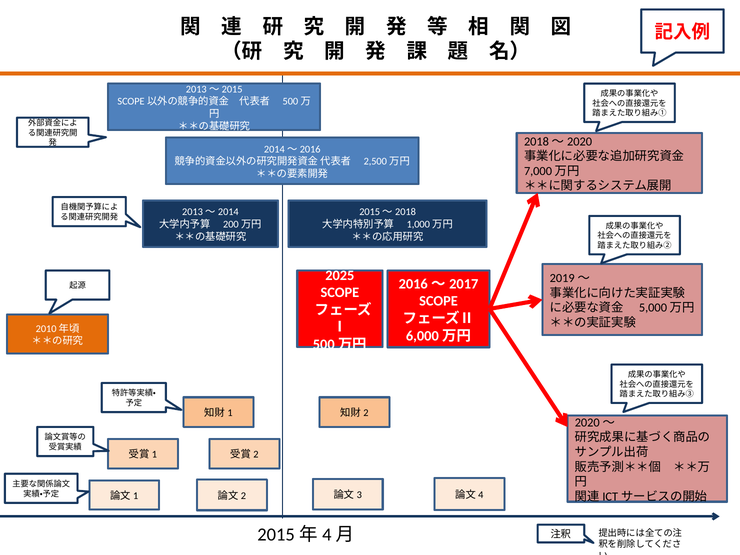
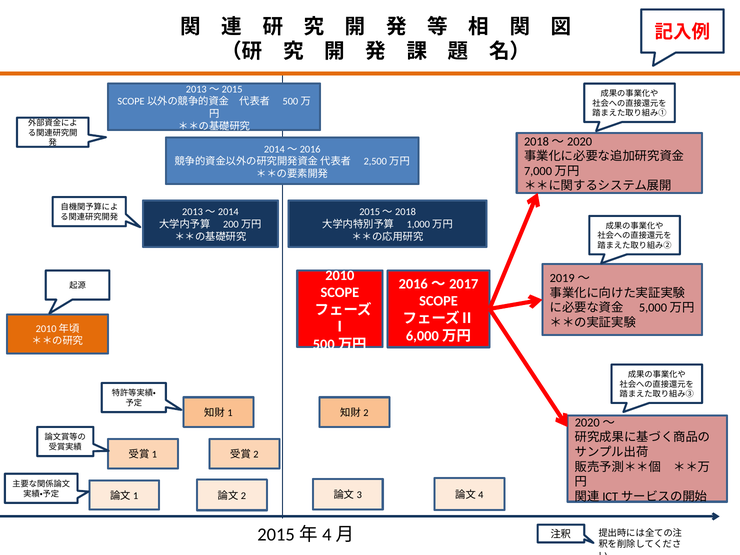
2025: 2025 -> 2010 (340, 275)
